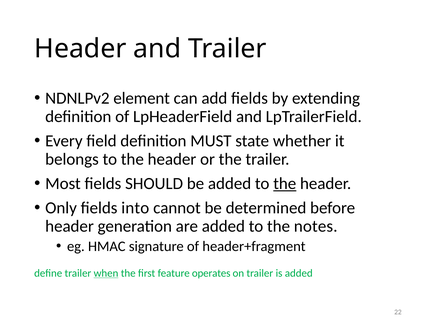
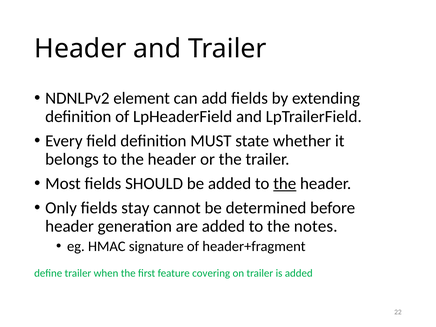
into: into -> stay (135, 208)
when underline: present -> none (106, 273)
operates: operates -> covering (211, 273)
